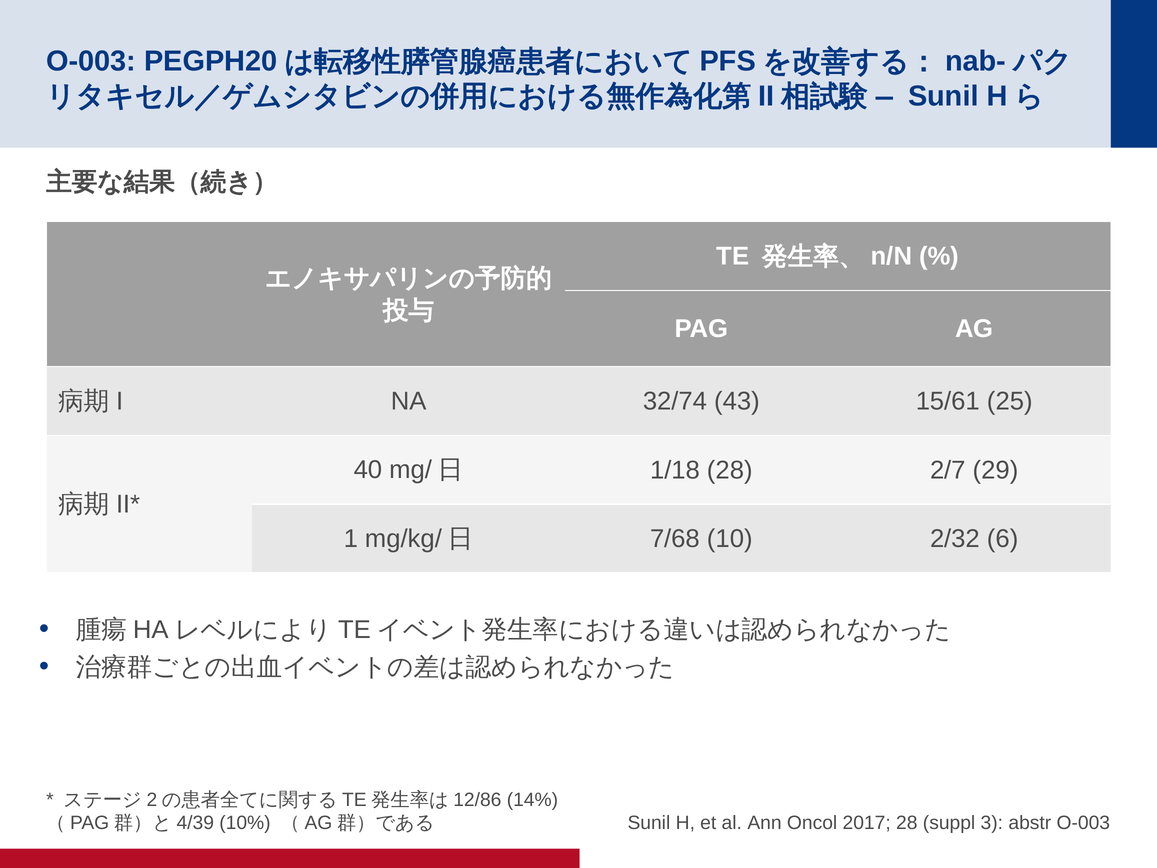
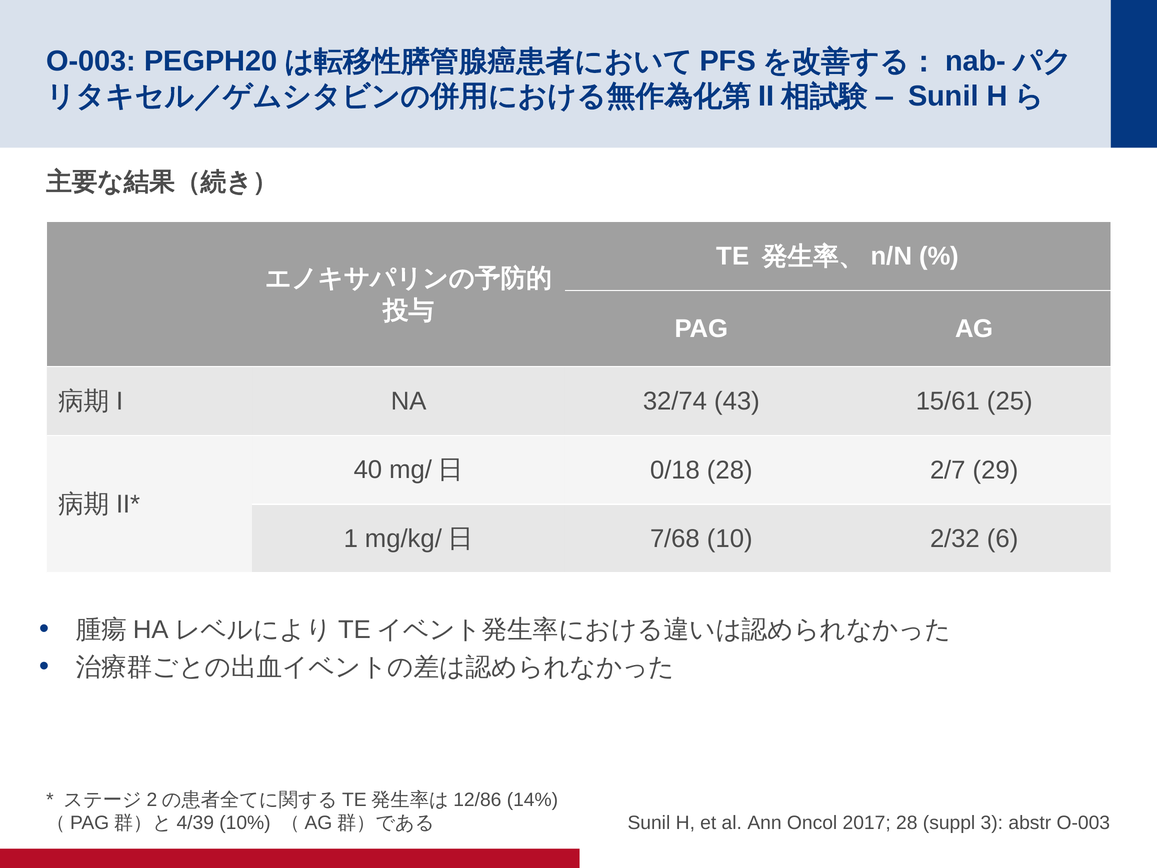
1/18: 1/18 -> 0/18 (675, 470)
